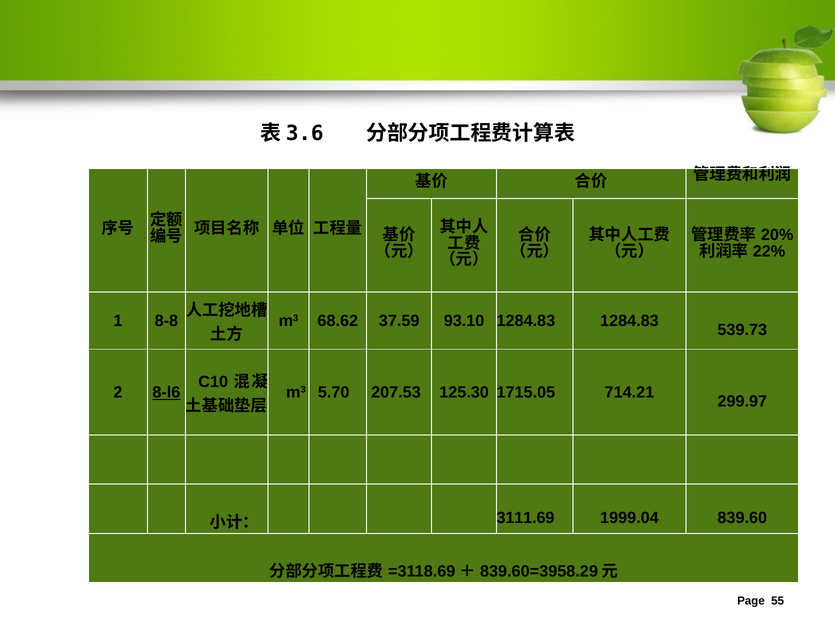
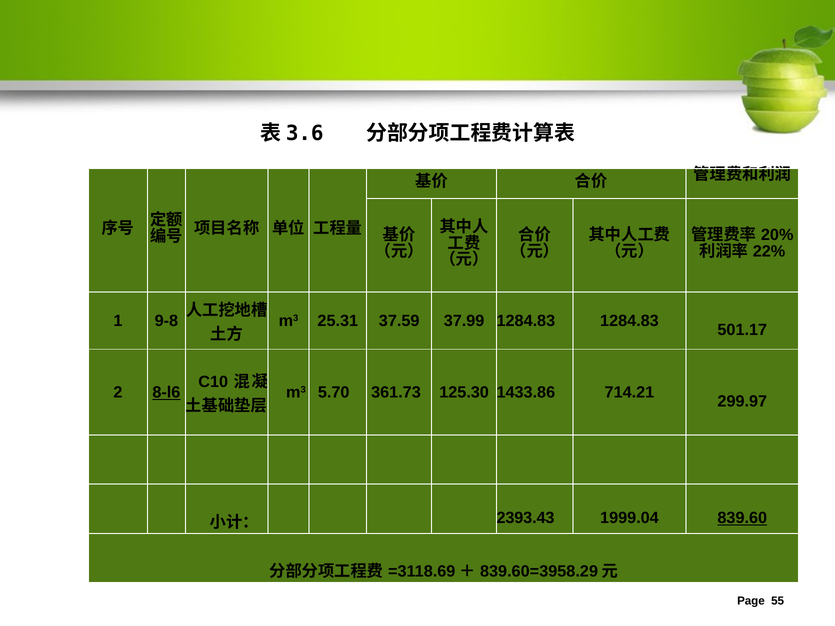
8-8: 8-8 -> 9-8 (166, 321)
68.62: 68.62 -> 25.31 (338, 321)
93.10: 93.10 -> 37.99 (464, 321)
539.73: 539.73 -> 501.17 (742, 330)
207.53: 207.53 -> 361.73 (396, 393)
1715.05: 1715.05 -> 1433.86 (526, 393)
3111.69: 3111.69 -> 2393.43 (525, 518)
839.60 underline: none -> present (742, 518)
